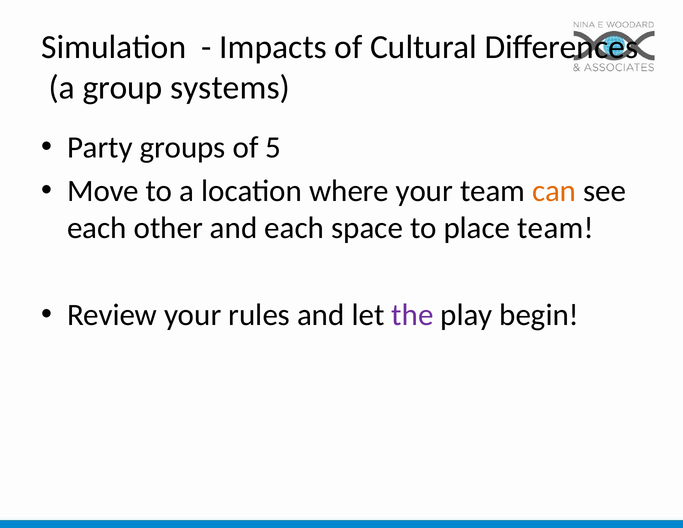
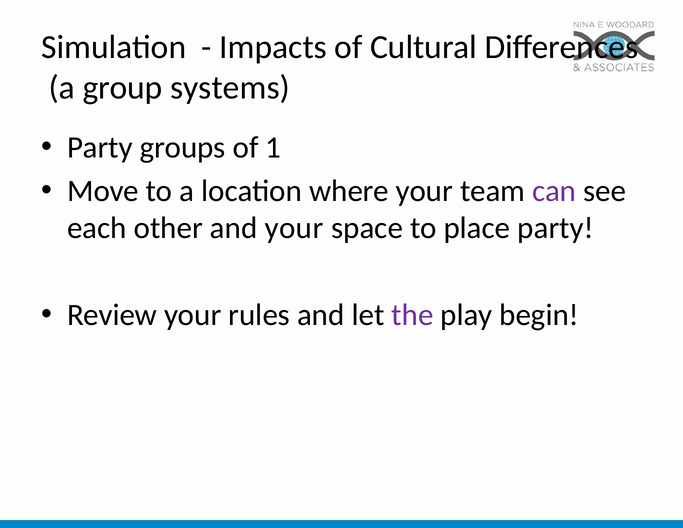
5: 5 -> 1 (273, 147)
can colour: orange -> purple (554, 191)
and each: each -> your (294, 228)
place team: team -> party (556, 228)
